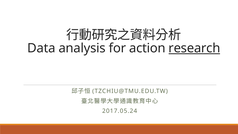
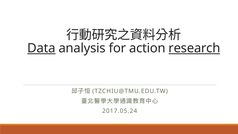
Data underline: none -> present (41, 48)
